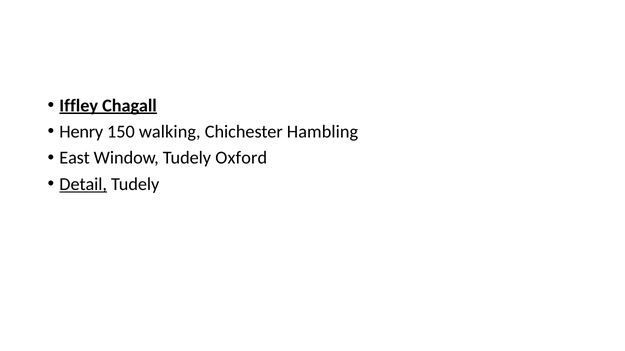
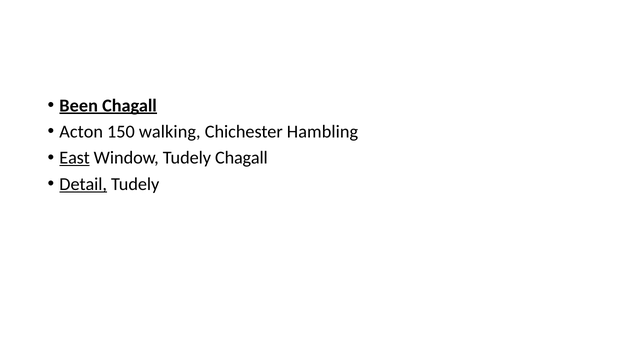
Iffley: Iffley -> Been (79, 106)
Henry: Henry -> Acton (81, 132)
East underline: none -> present (75, 158)
Tudely Oxford: Oxford -> Chagall (241, 158)
